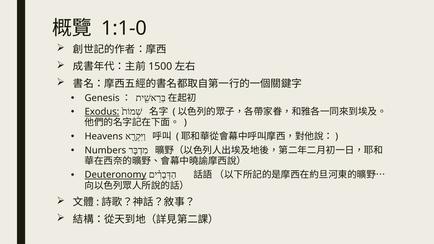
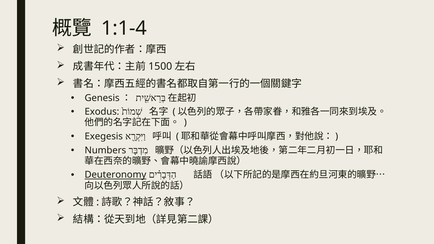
1:1-0: 1:1-0 -> 1:1-4 (124, 28)
Exodus underline: present -> none (102, 112)
Heavens: Heavens -> Exegesis (104, 136)
